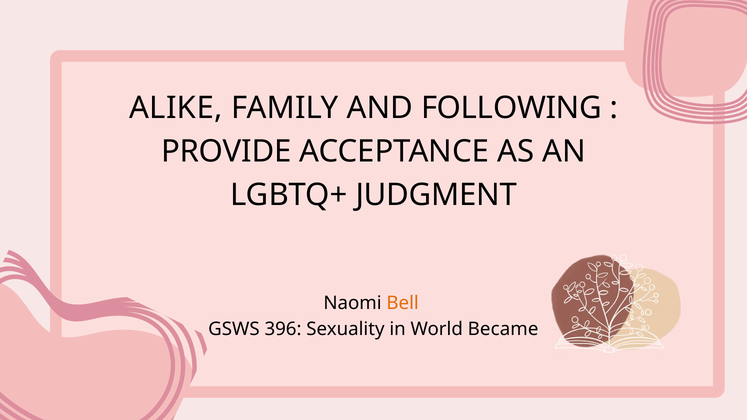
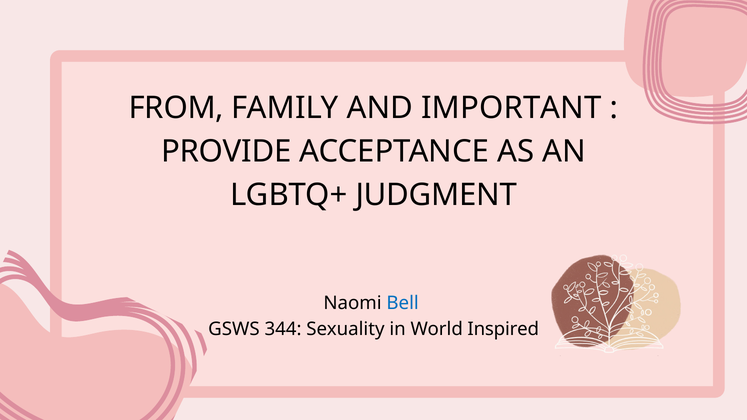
ALIKE: ALIKE -> FROM (176, 108)
FOLLOWING: FOLLOWING -> IMPORTANT (511, 108)
Bell colour: orange -> blue (403, 303)
396: 396 -> 344 (283, 329)
Became: Became -> Inspired (503, 329)
